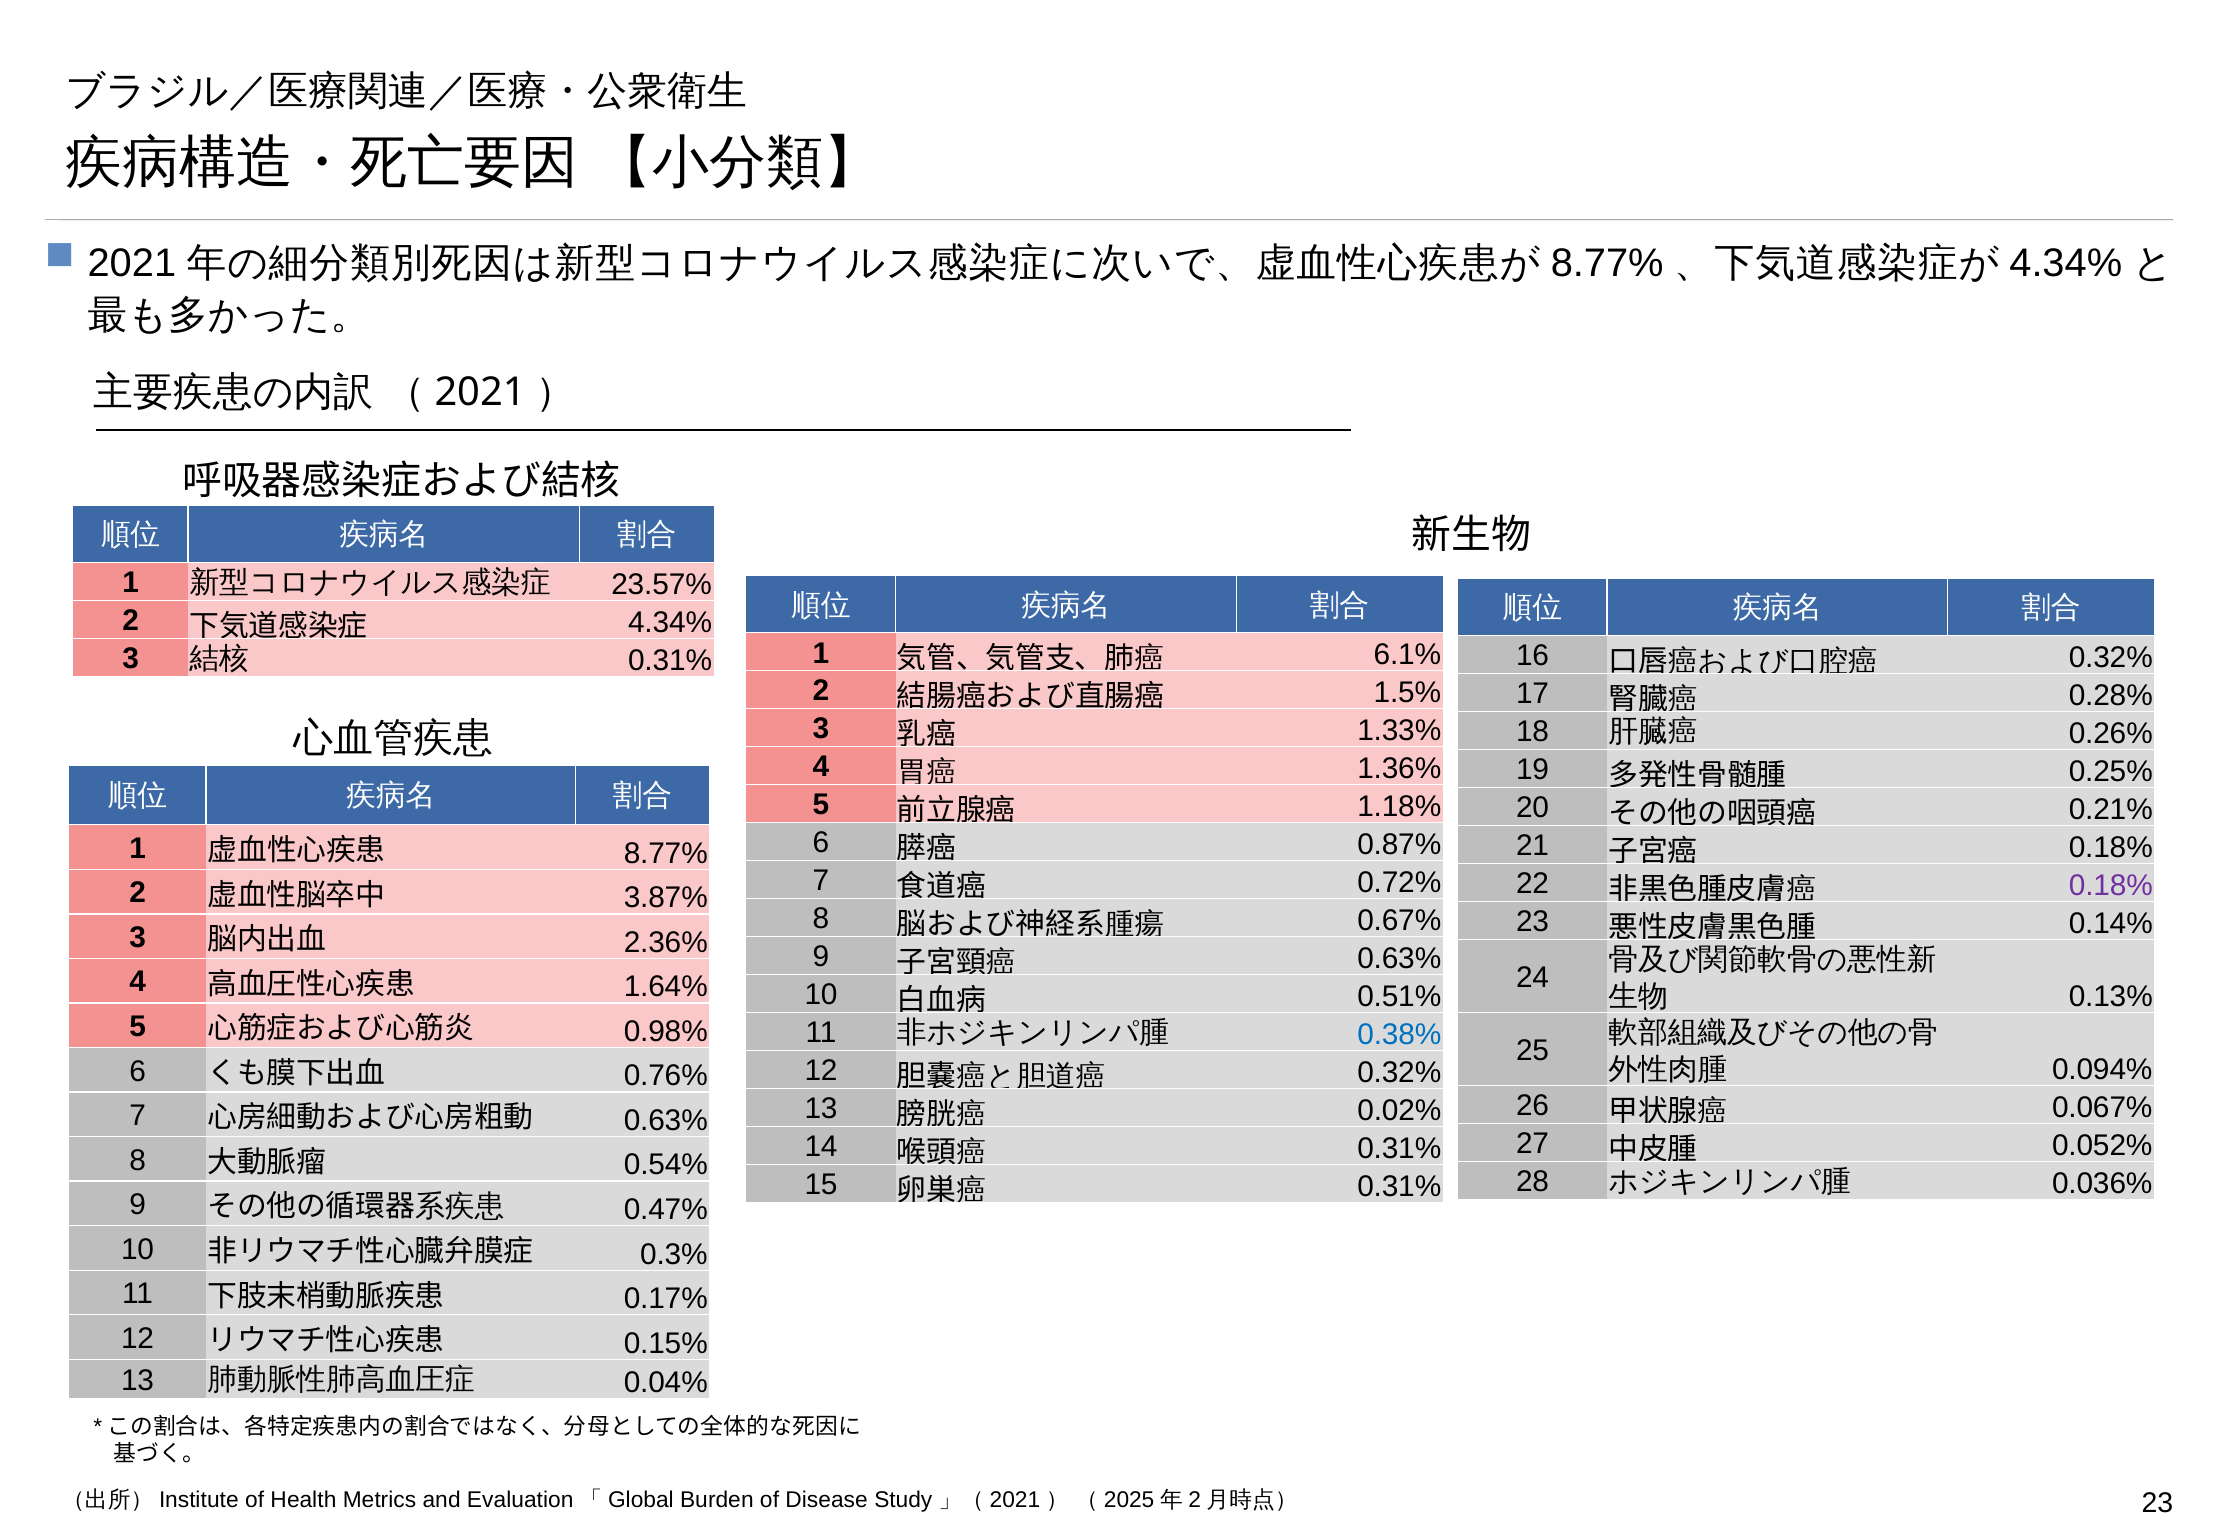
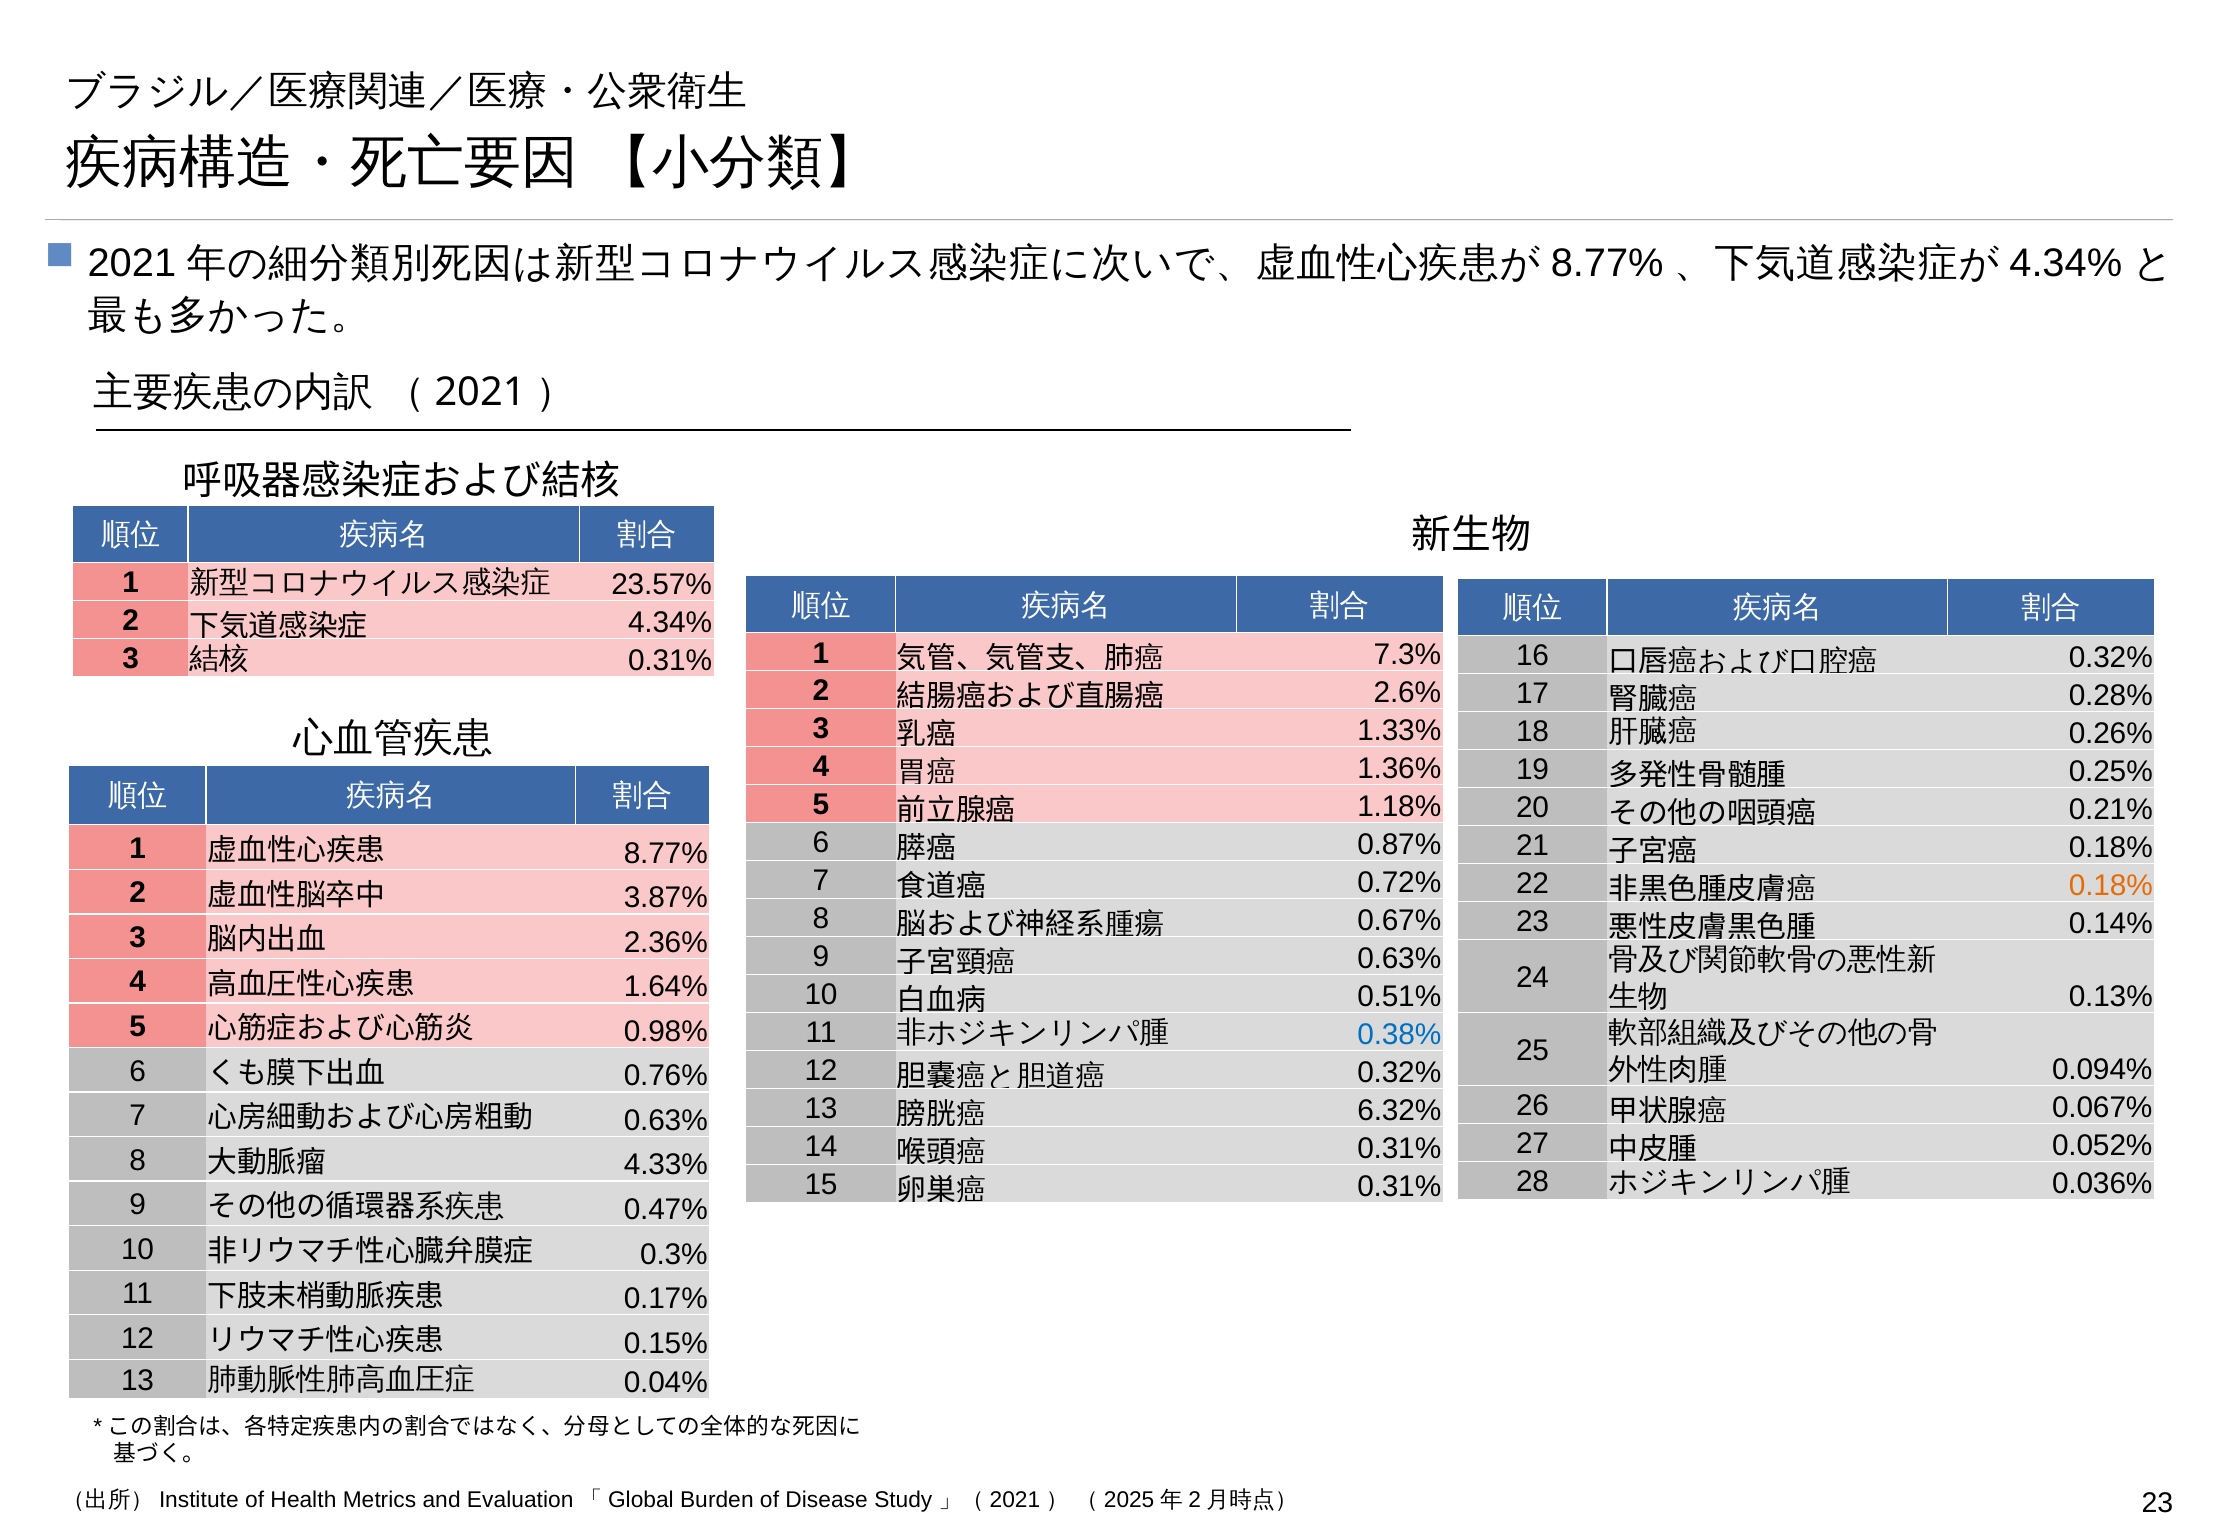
6.1%: 6.1% -> 7.3% (1407, 654)
1.5%: 1.5% -> 2.6% (1407, 692)
0.18% colour: purple -> orange (2111, 885)
0.02%: 0.02% -> 6.32% (1399, 1110)
0.54%: 0.54% -> 4.33% (666, 1164)
